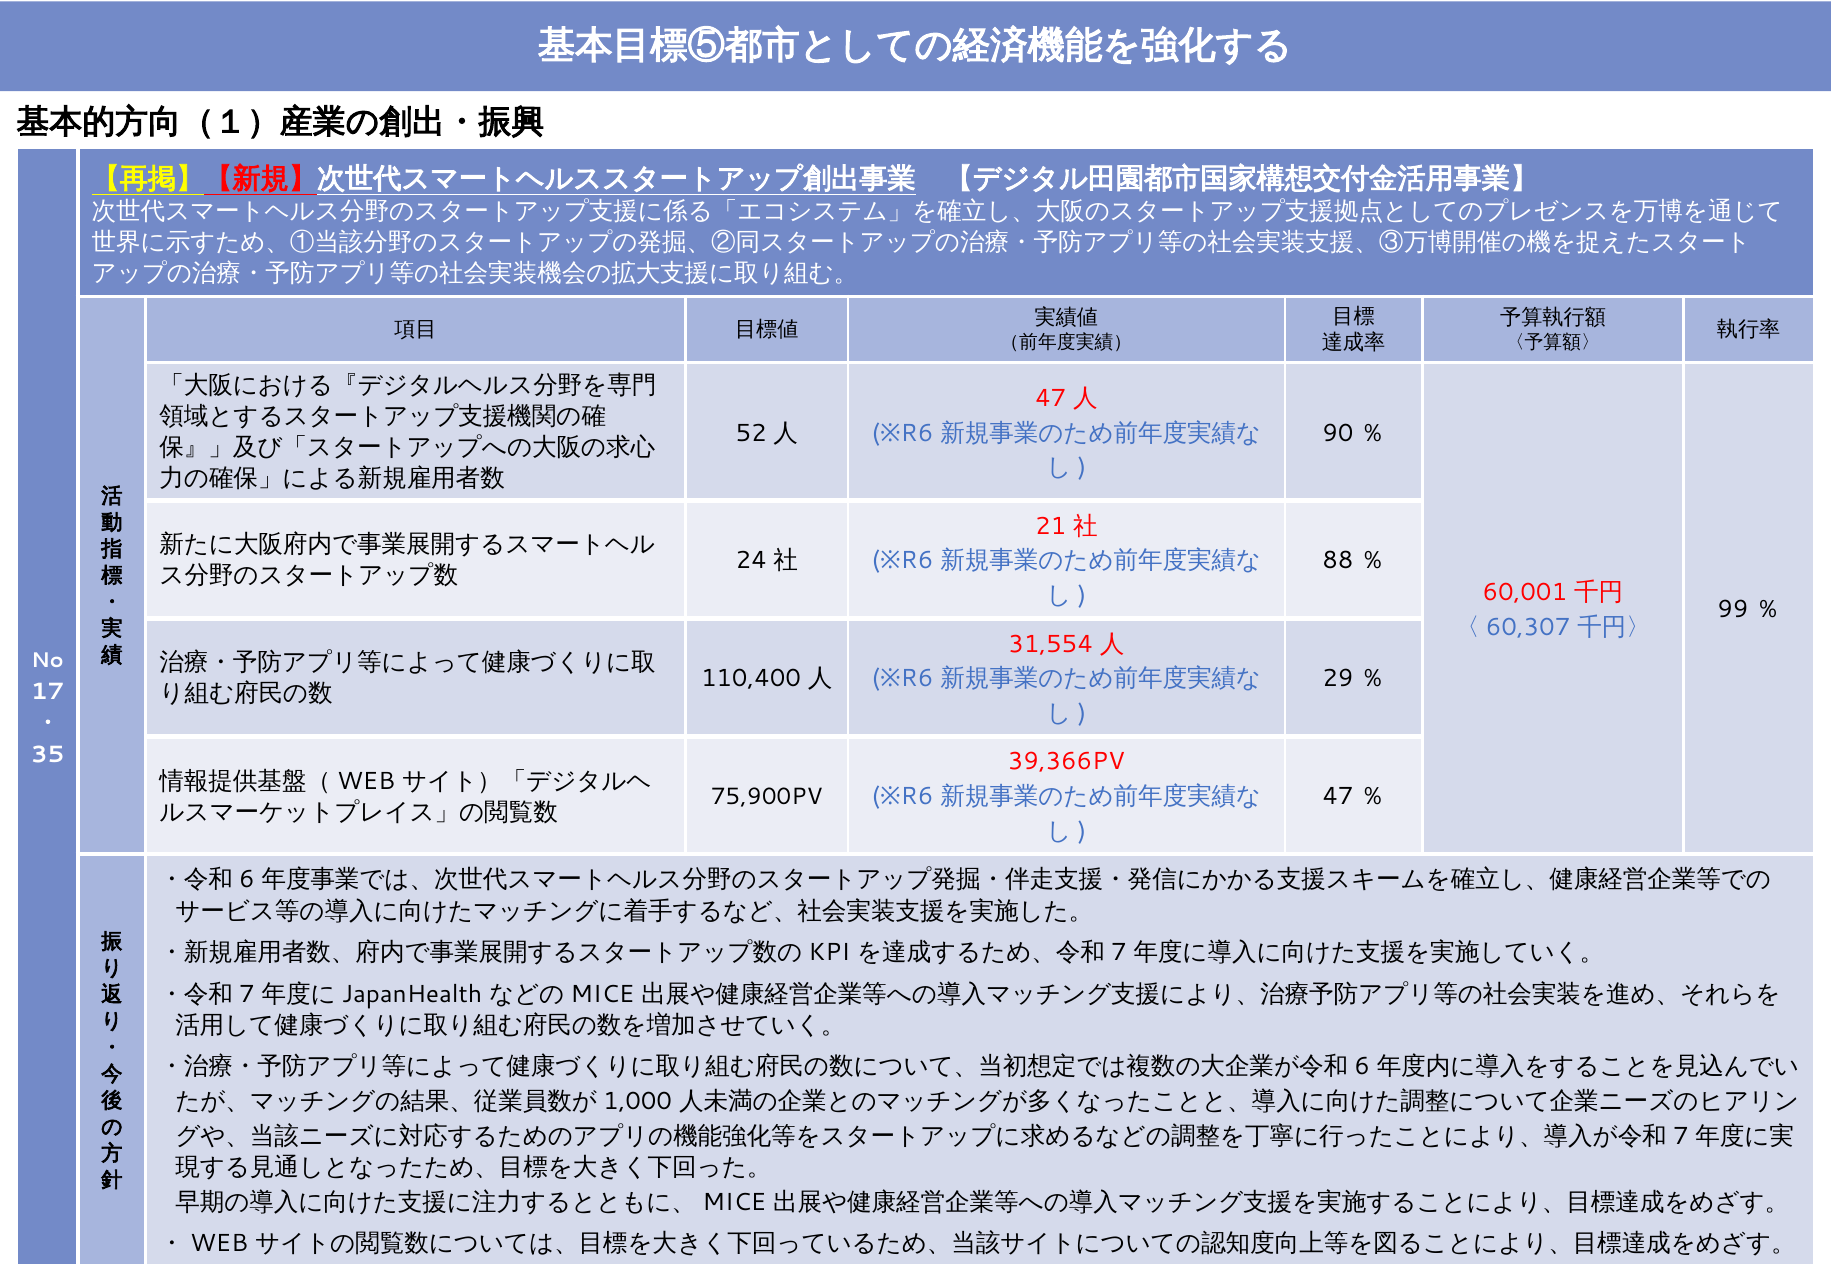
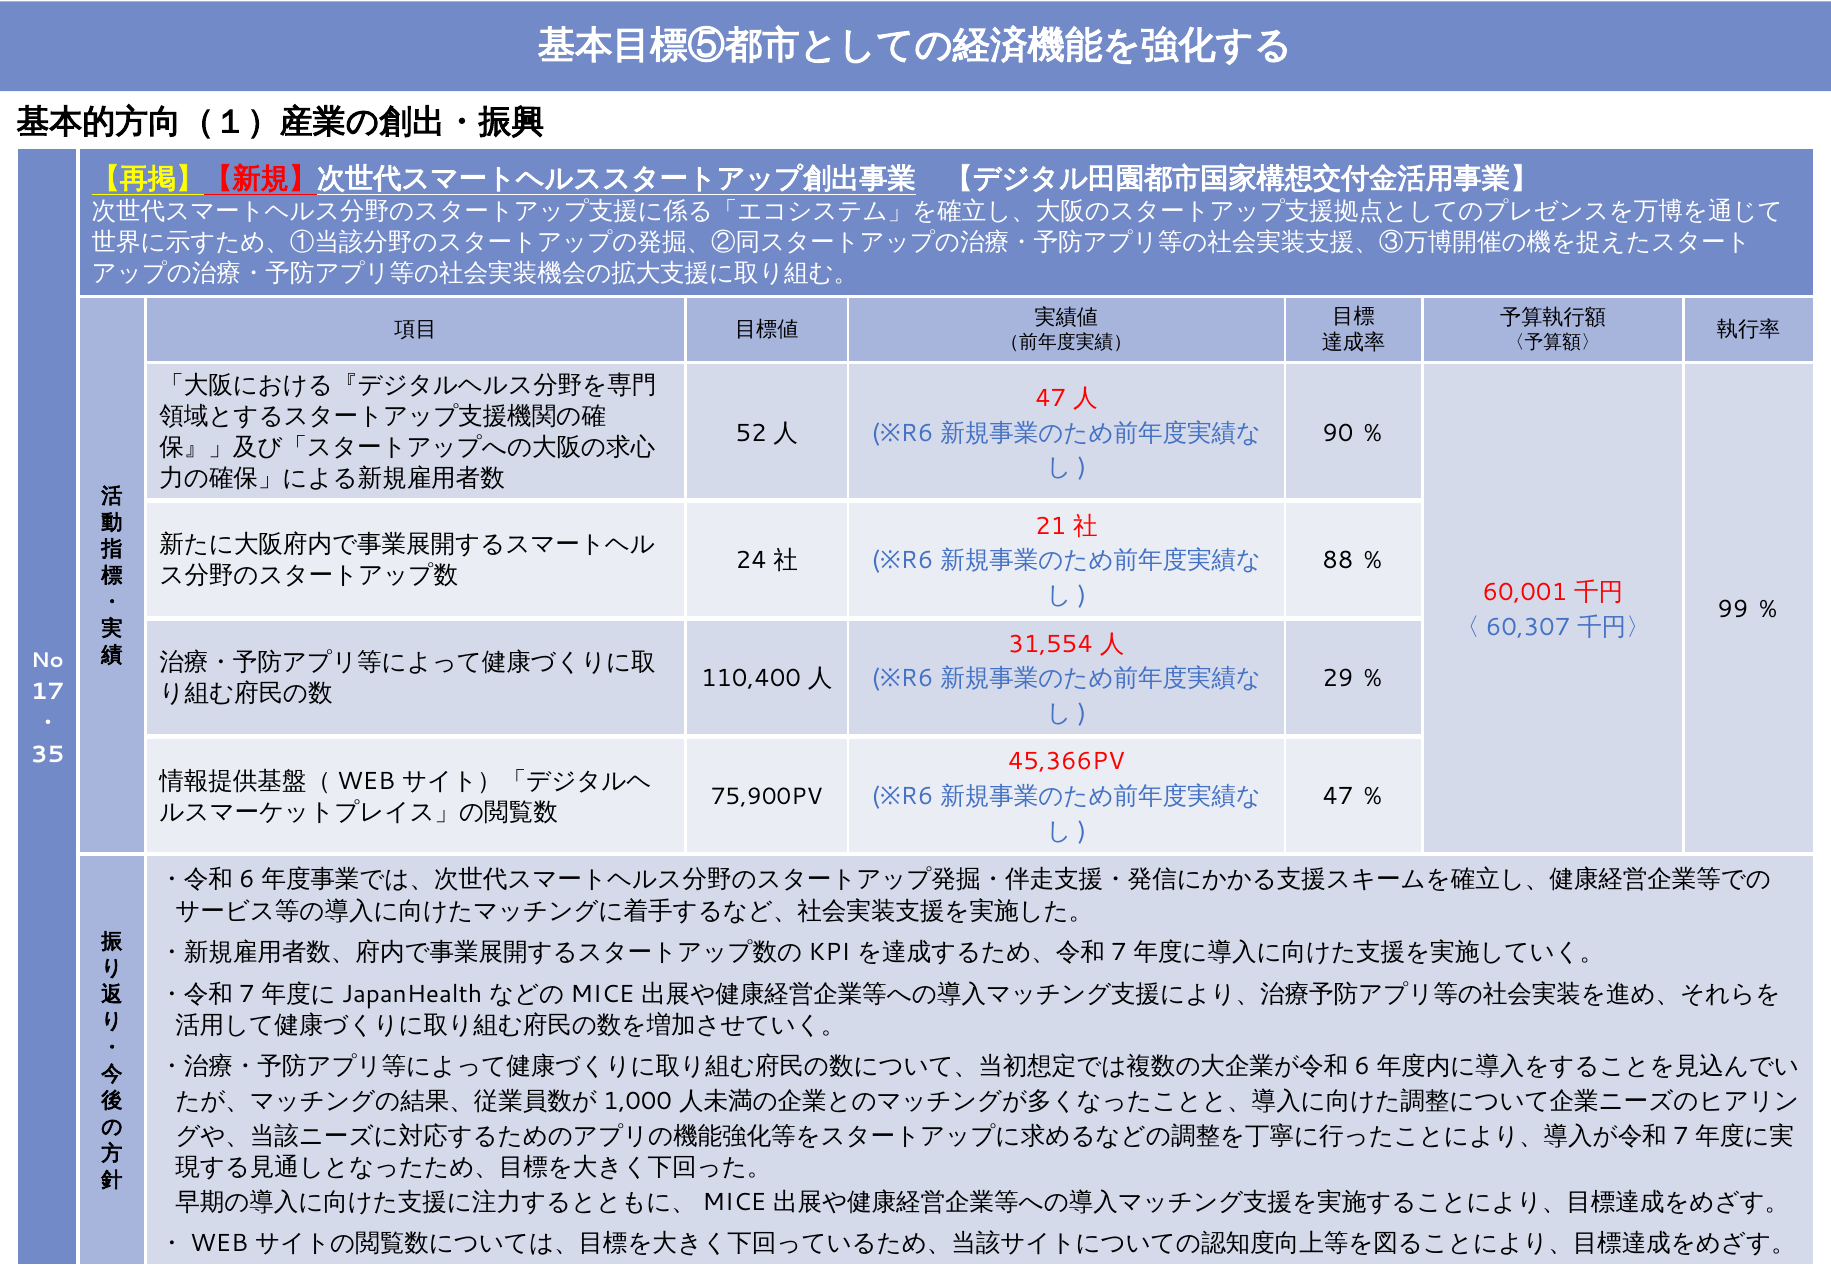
39,366PV: 39,366PV -> 45,366PV (1066, 762)
